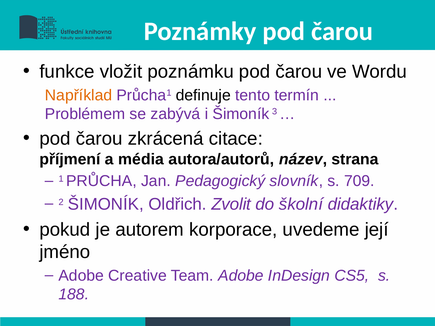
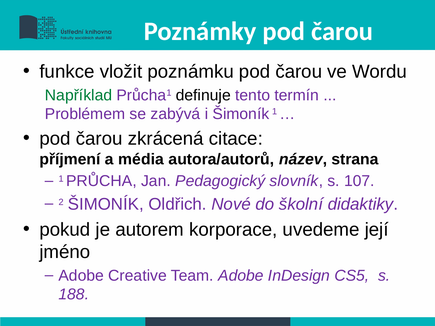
Například colour: orange -> green (79, 95)
Šimoník 3: 3 -> 1 (275, 112)
709: 709 -> 107 (359, 181)
Zvolit: Zvolit -> Nové (231, 204)
